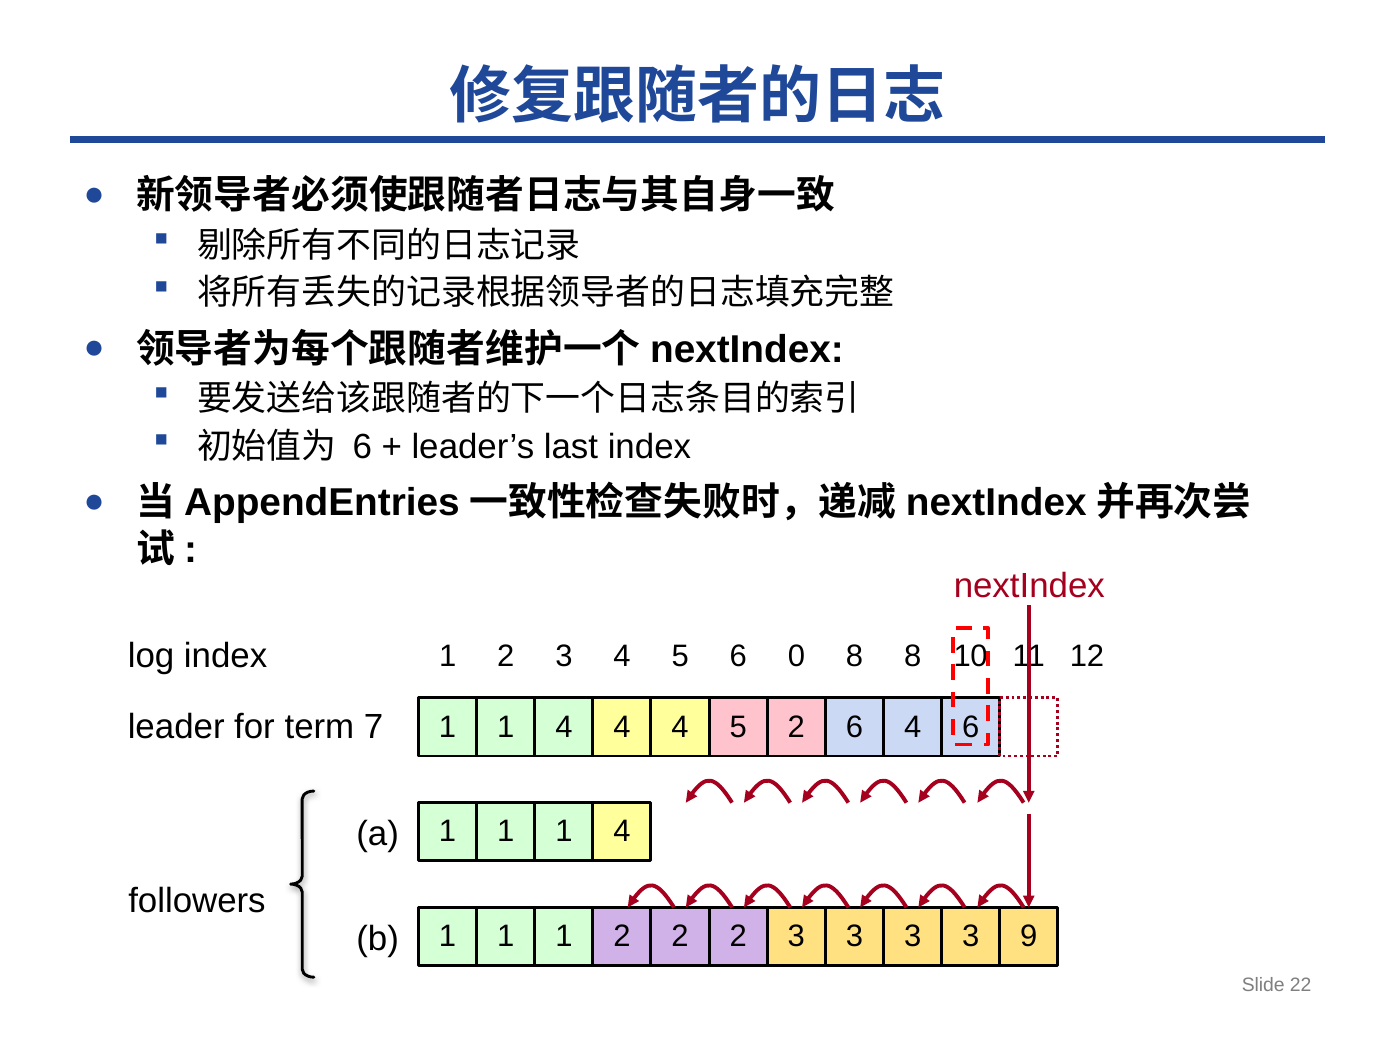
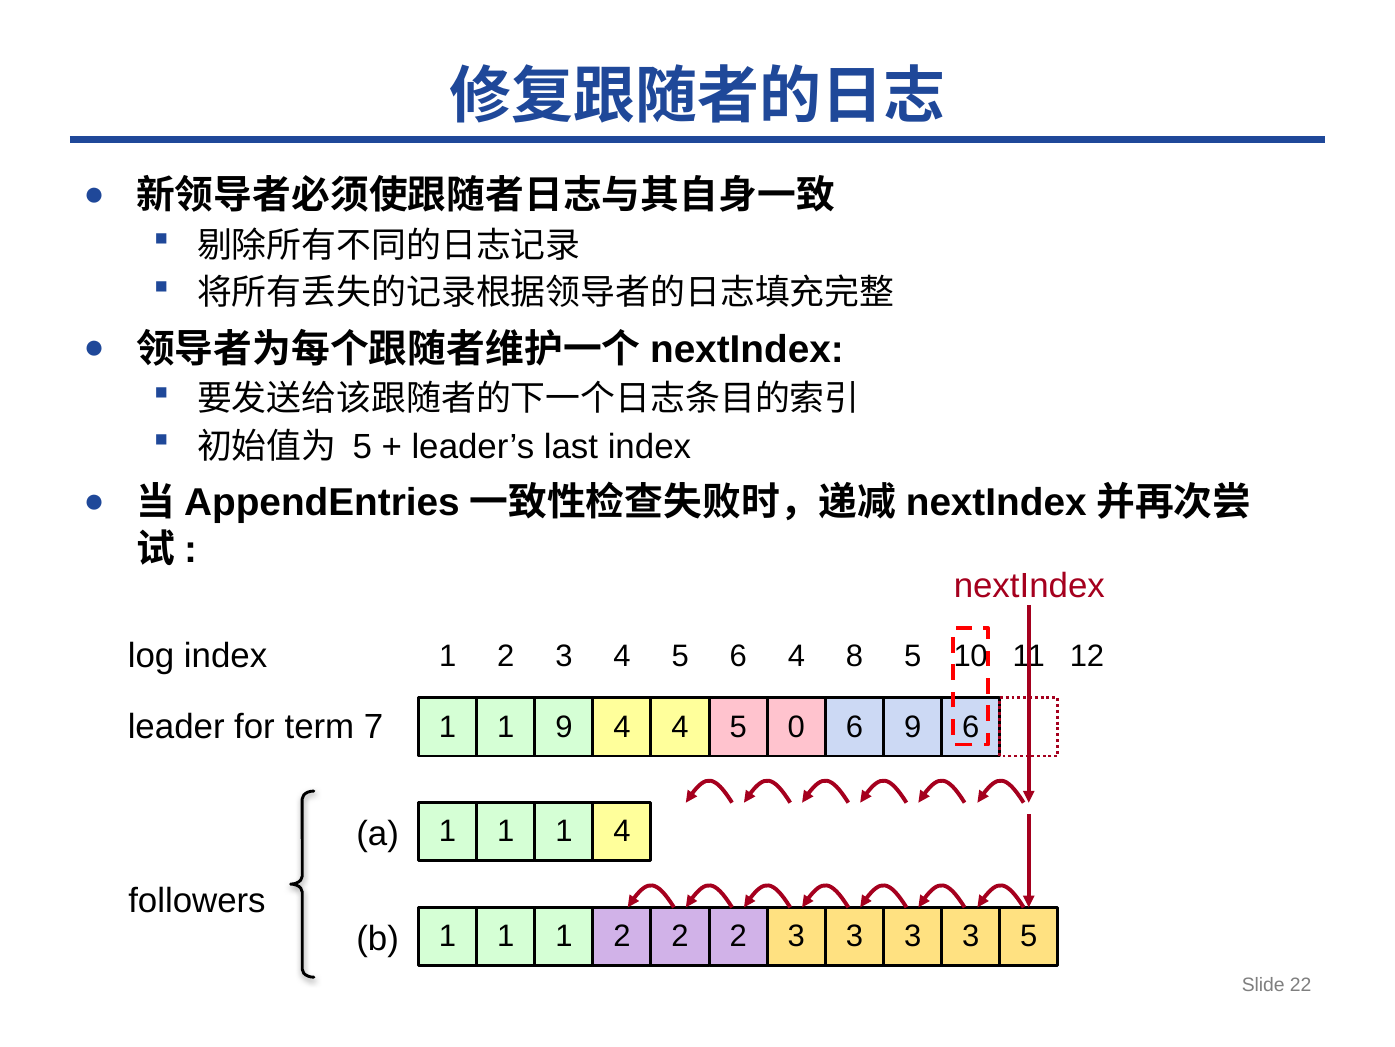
6: 6 -> 5 (362, 447)
6 0: 0 -> 4 (796, 655)
8 8: 8 -> 5 (913, 655)
4: 4 -> 9 (564, 727)
5 2: 2 -> 0 (796, 727)
6 4: 4 -> 9 (913, 727)
2 9: 9 -> 5 (1029, 936)
